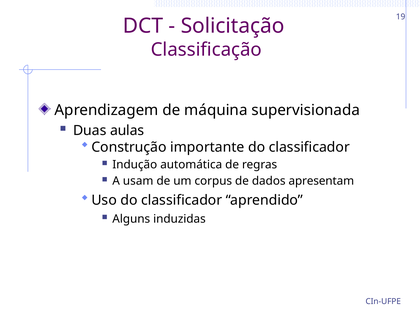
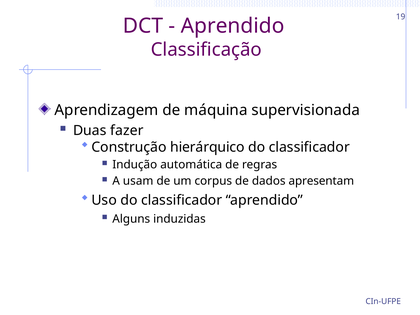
Solicitação: Solicitação -> Aprendido (233, 26)
aulas: aulas -> fazer (127, 130)
importante: importante -> hierárquico (207, 147)
